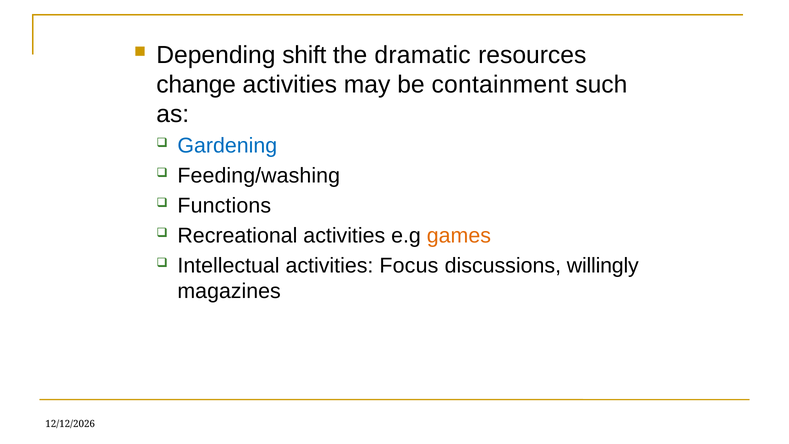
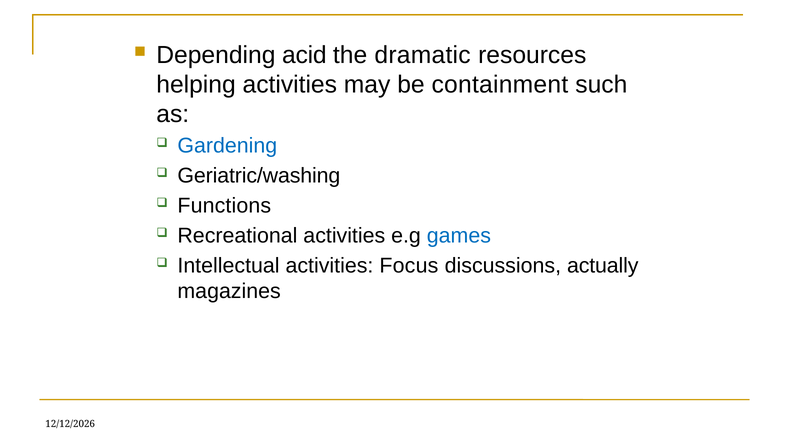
shift: shift -> acid (304, 55)
change: change -> helping (196, 85)
Feeding/washing: Feeding/washing -> Geriatric/washing (259, 176)
games colour: orange -> blue (459, 235)
willingly: willingly -> actually (603, 265)
